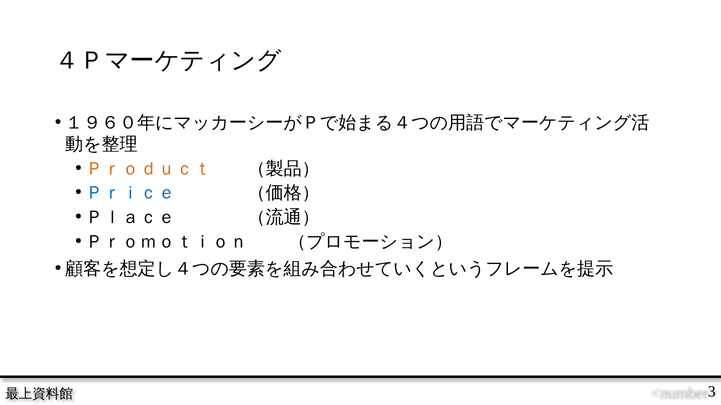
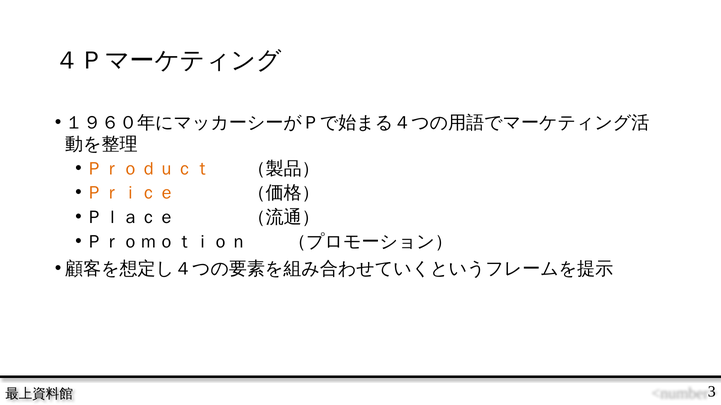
Ｐｒｉｃｅ colour: blue -> orange (130, 193)
